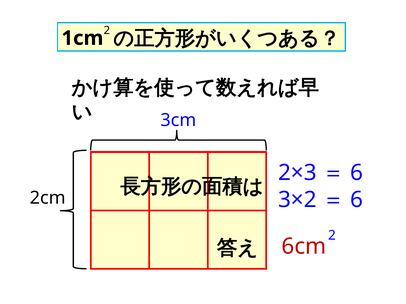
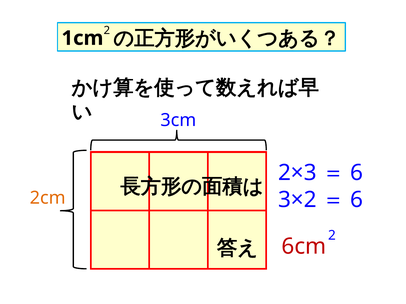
2cm colour: black -> orange (48, 198)
